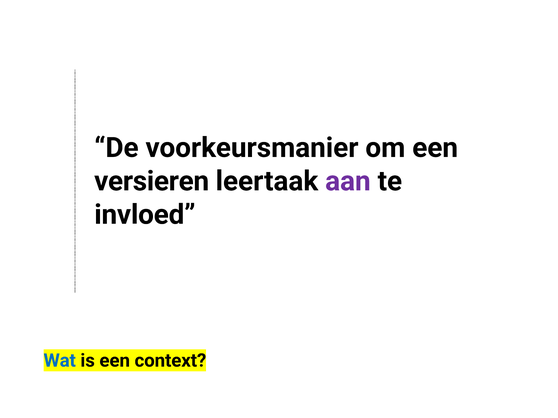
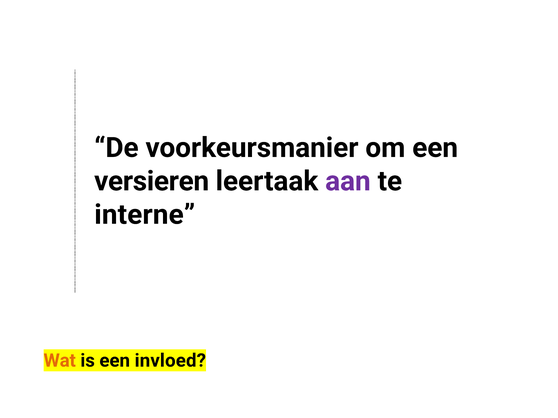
invloed: invloed -> interne (145, 215)
Wat colour: blue -> orange (60, 361)
context: context -> invloed (170, 361)
